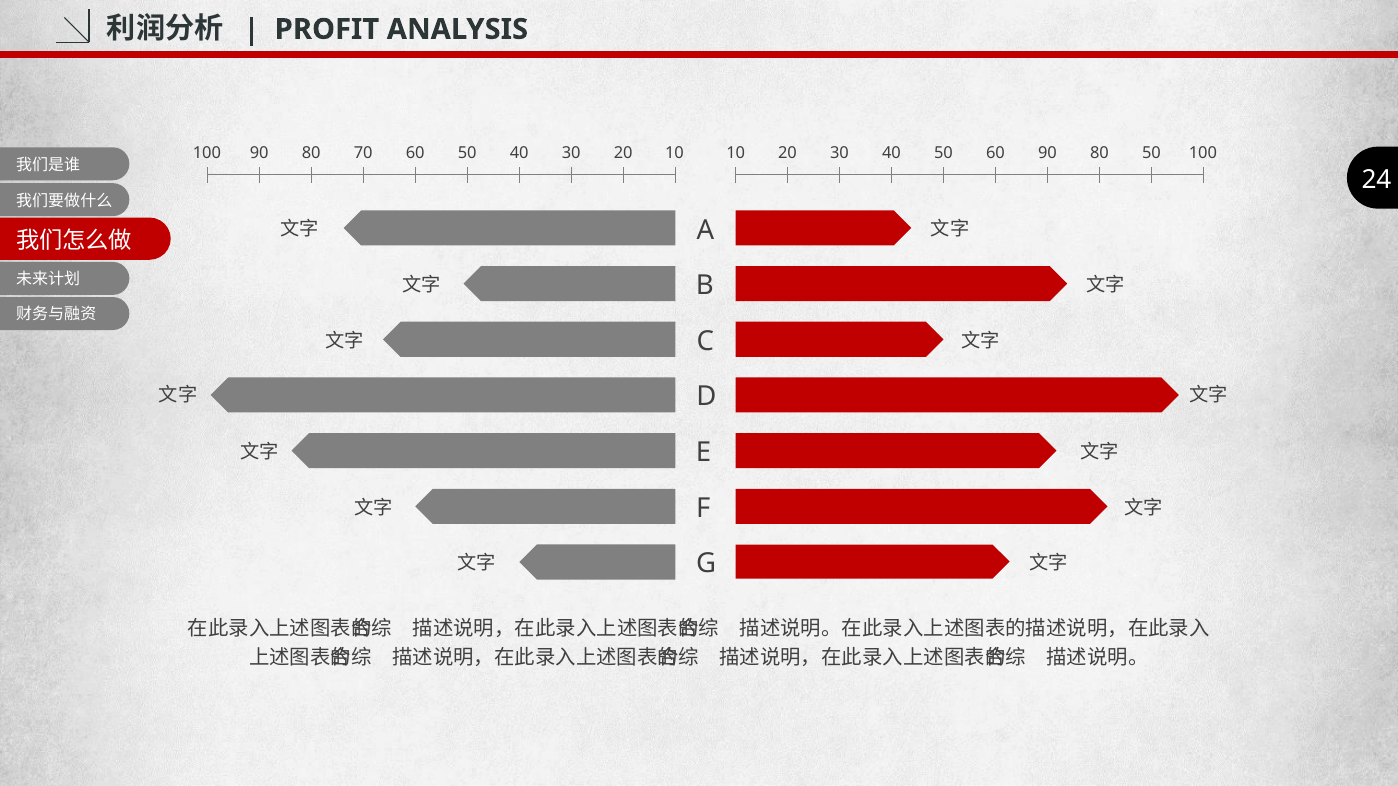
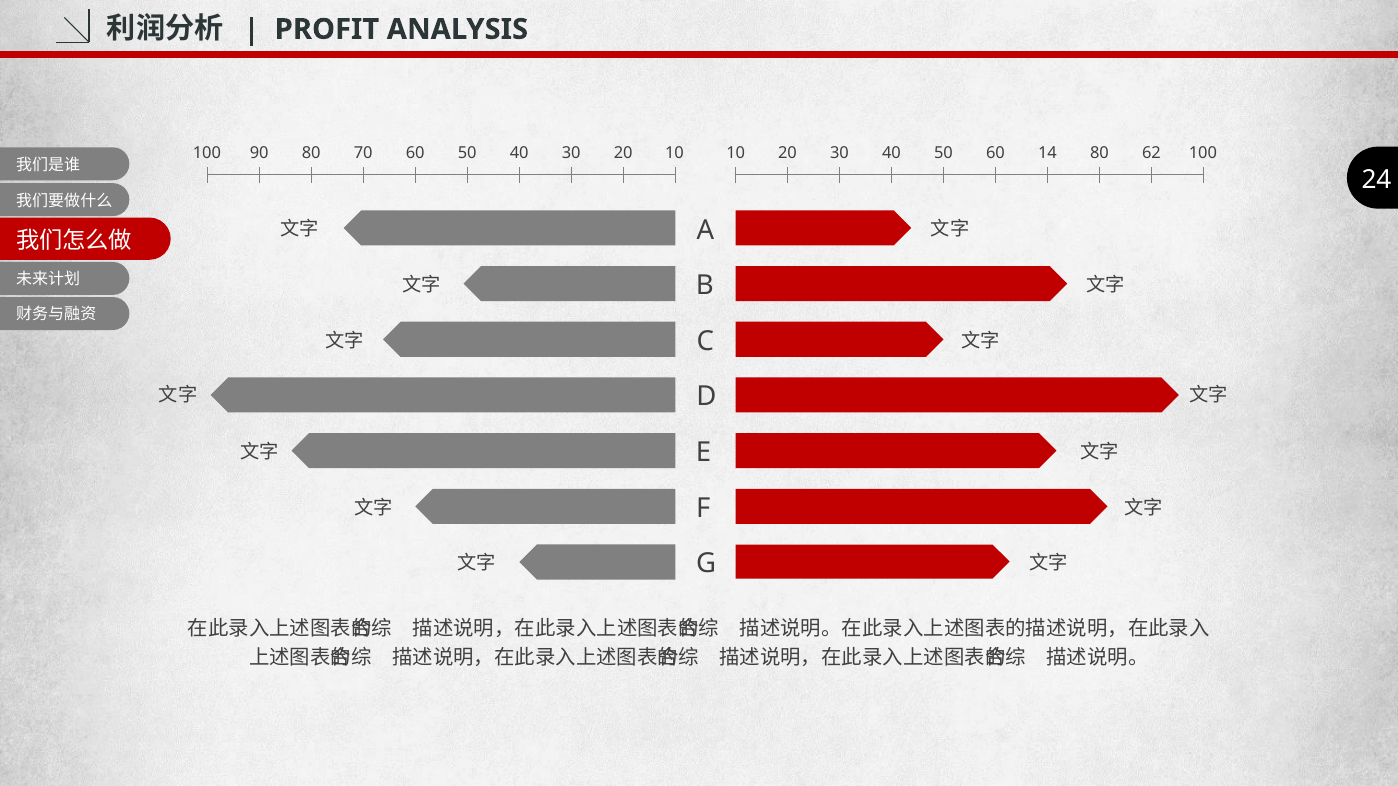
60 90: 90 -> 14 (1047, 153)
80 50: 50 -> 62 (1151, 153)
